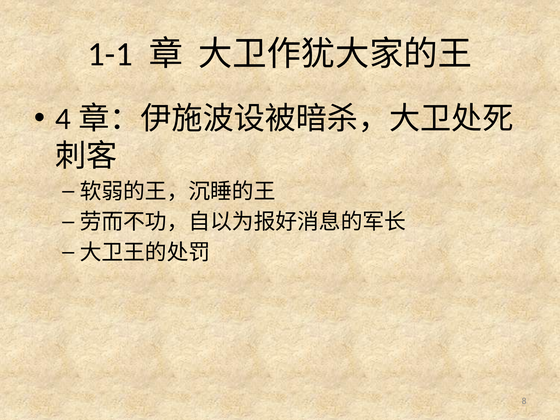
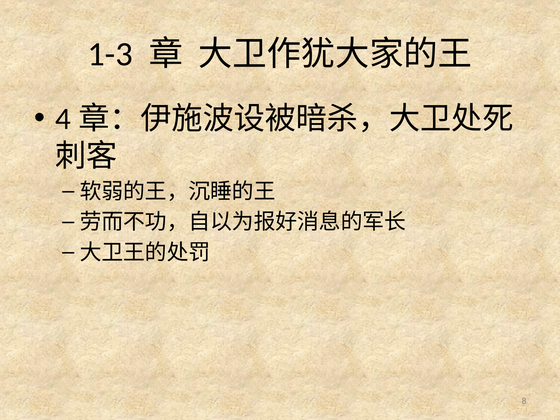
1-1: 1-1 -> 1-3 (110, 54)
